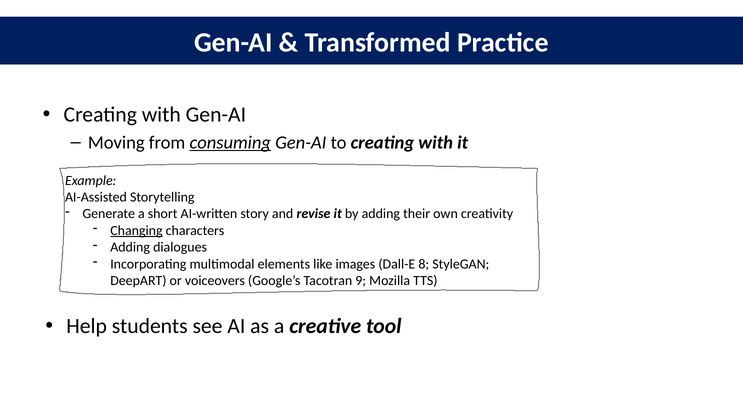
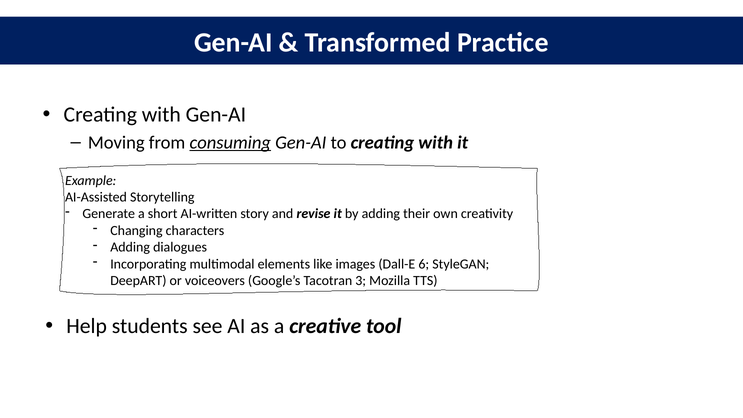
Changing underline: present -> none (136, 231)
8: 8 -> 6 (424, 264)
9: 9 -> 3 (361, 281)
